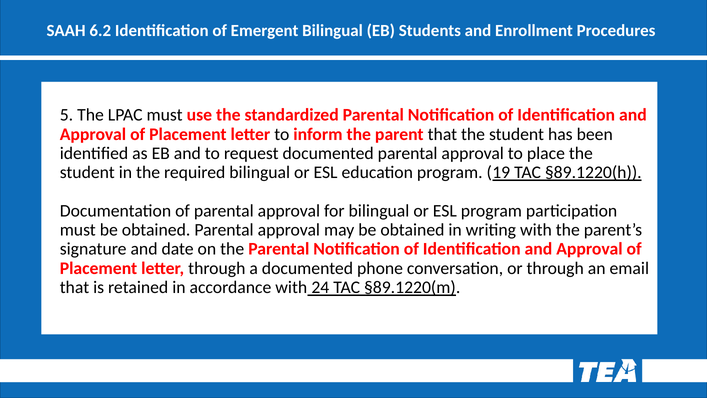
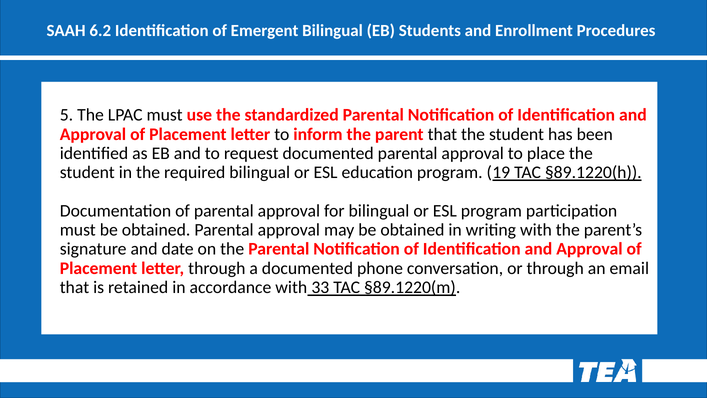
24: 24 -> 33 (320, 287)
